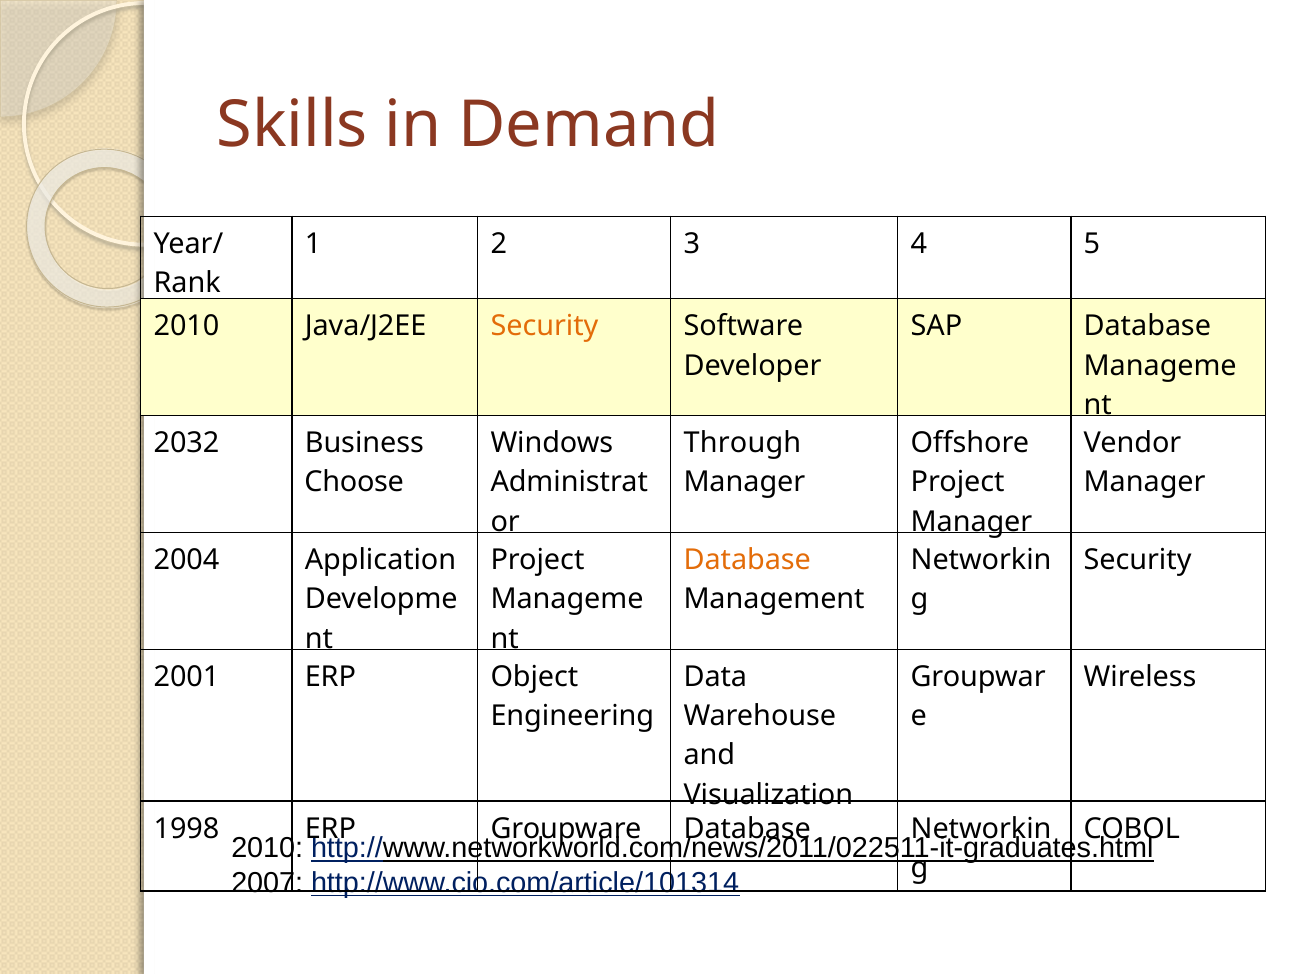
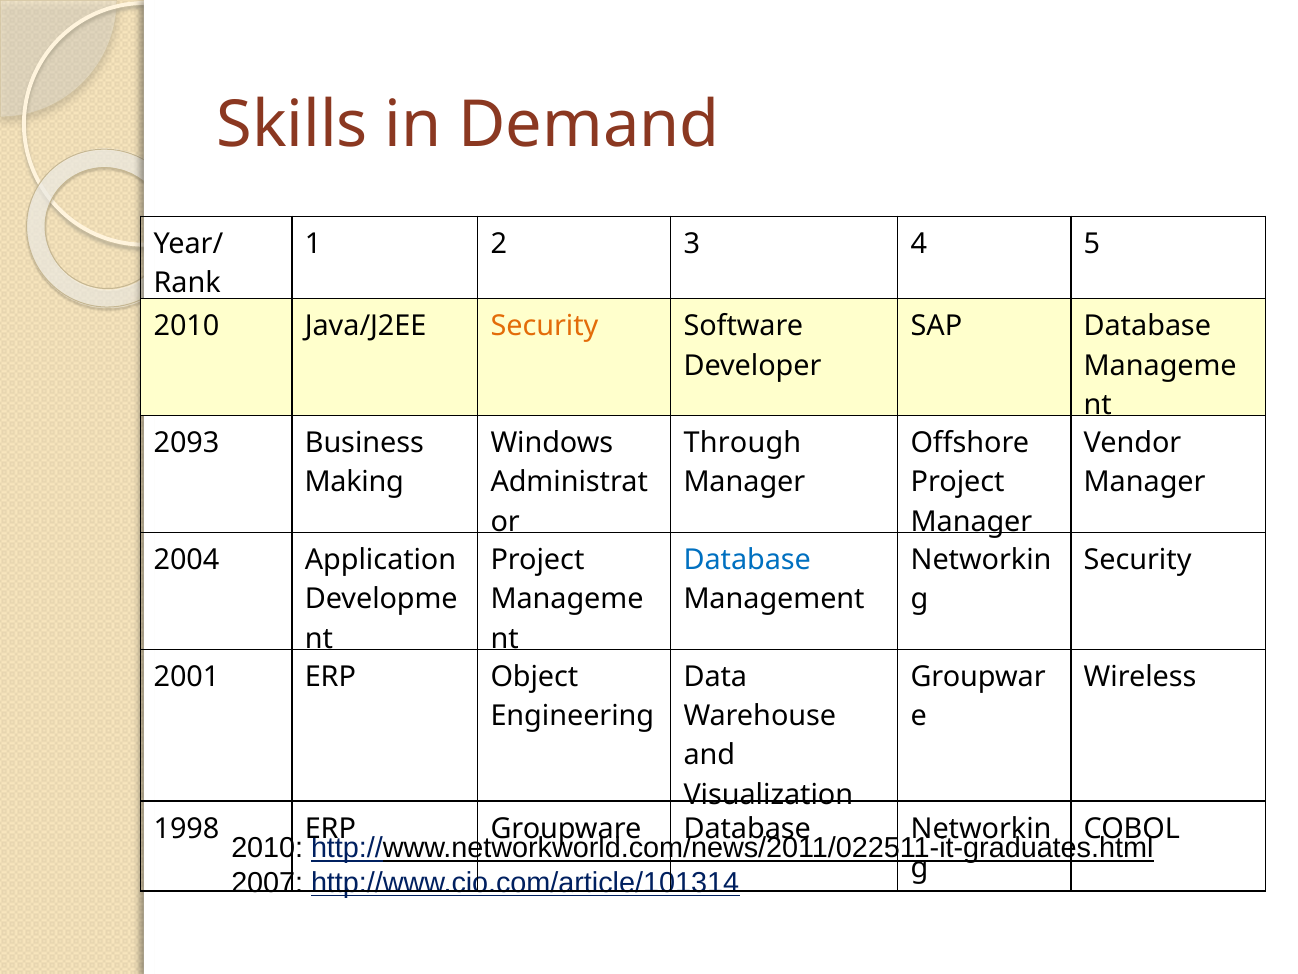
2032: 2032 -> 2093 (187, 443)
Choose: Choose -> Making (354, 482)
Database colour: orange -> blue (747, 560)
